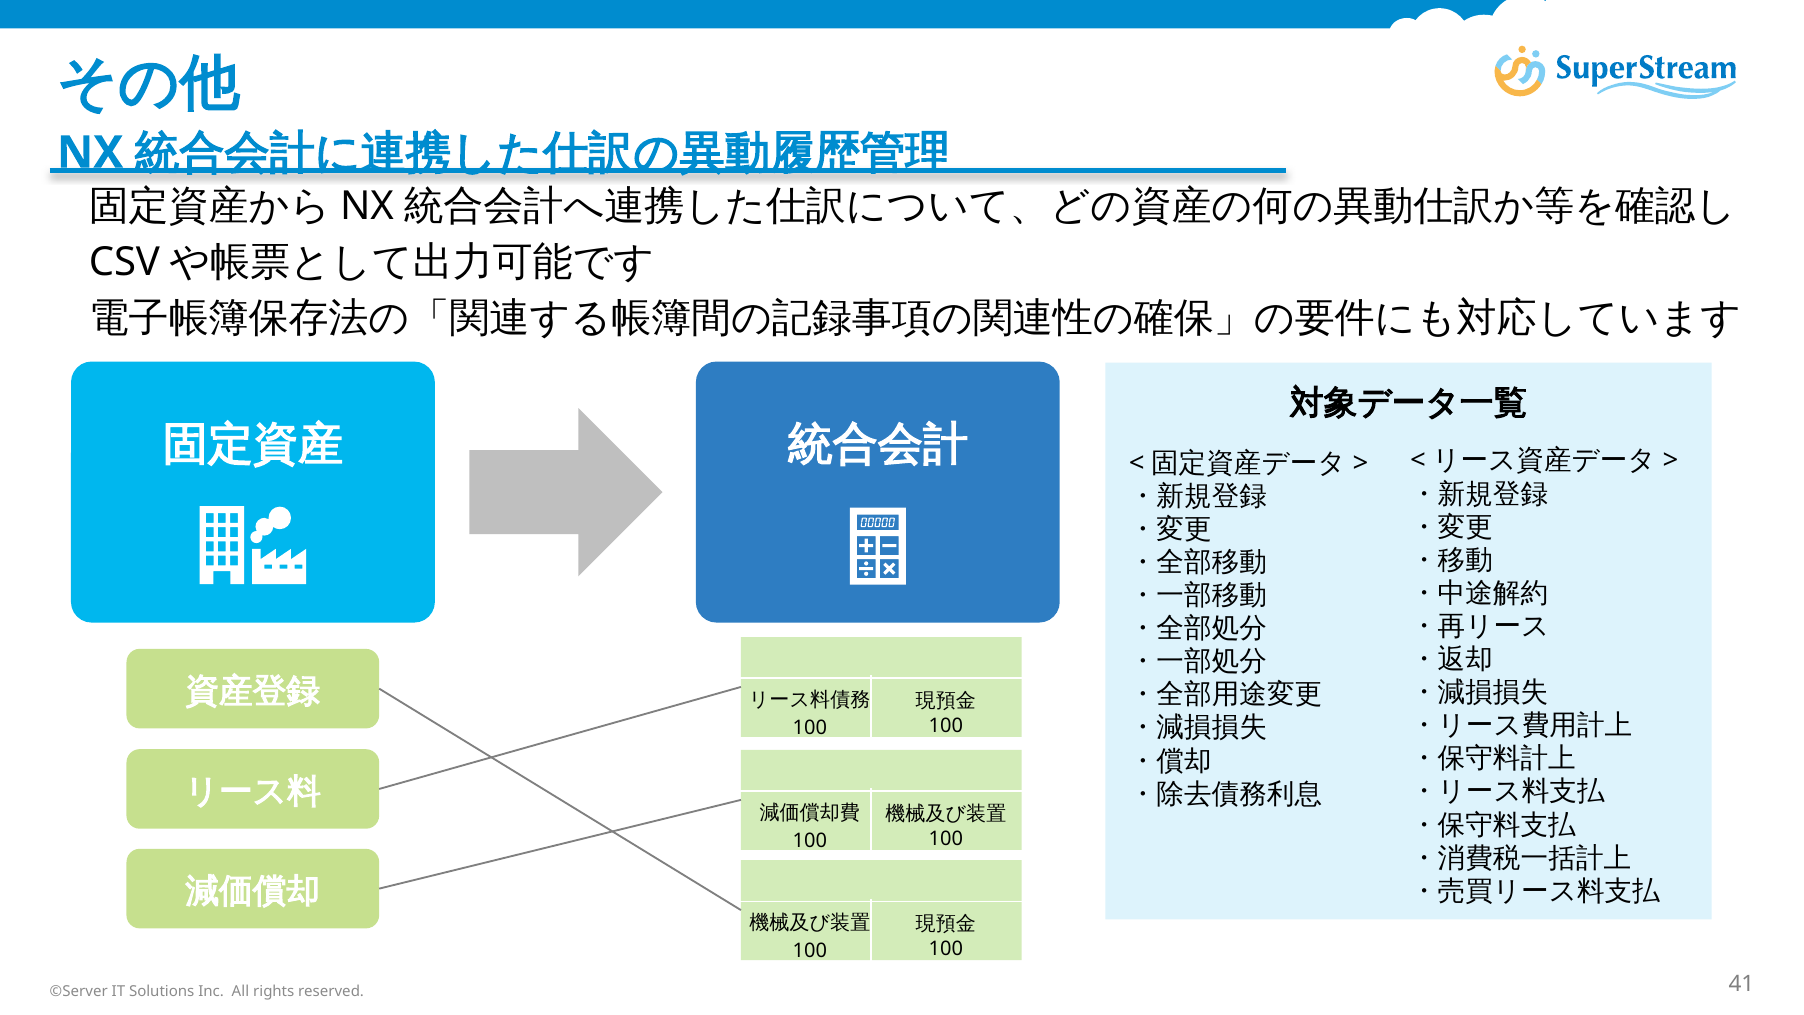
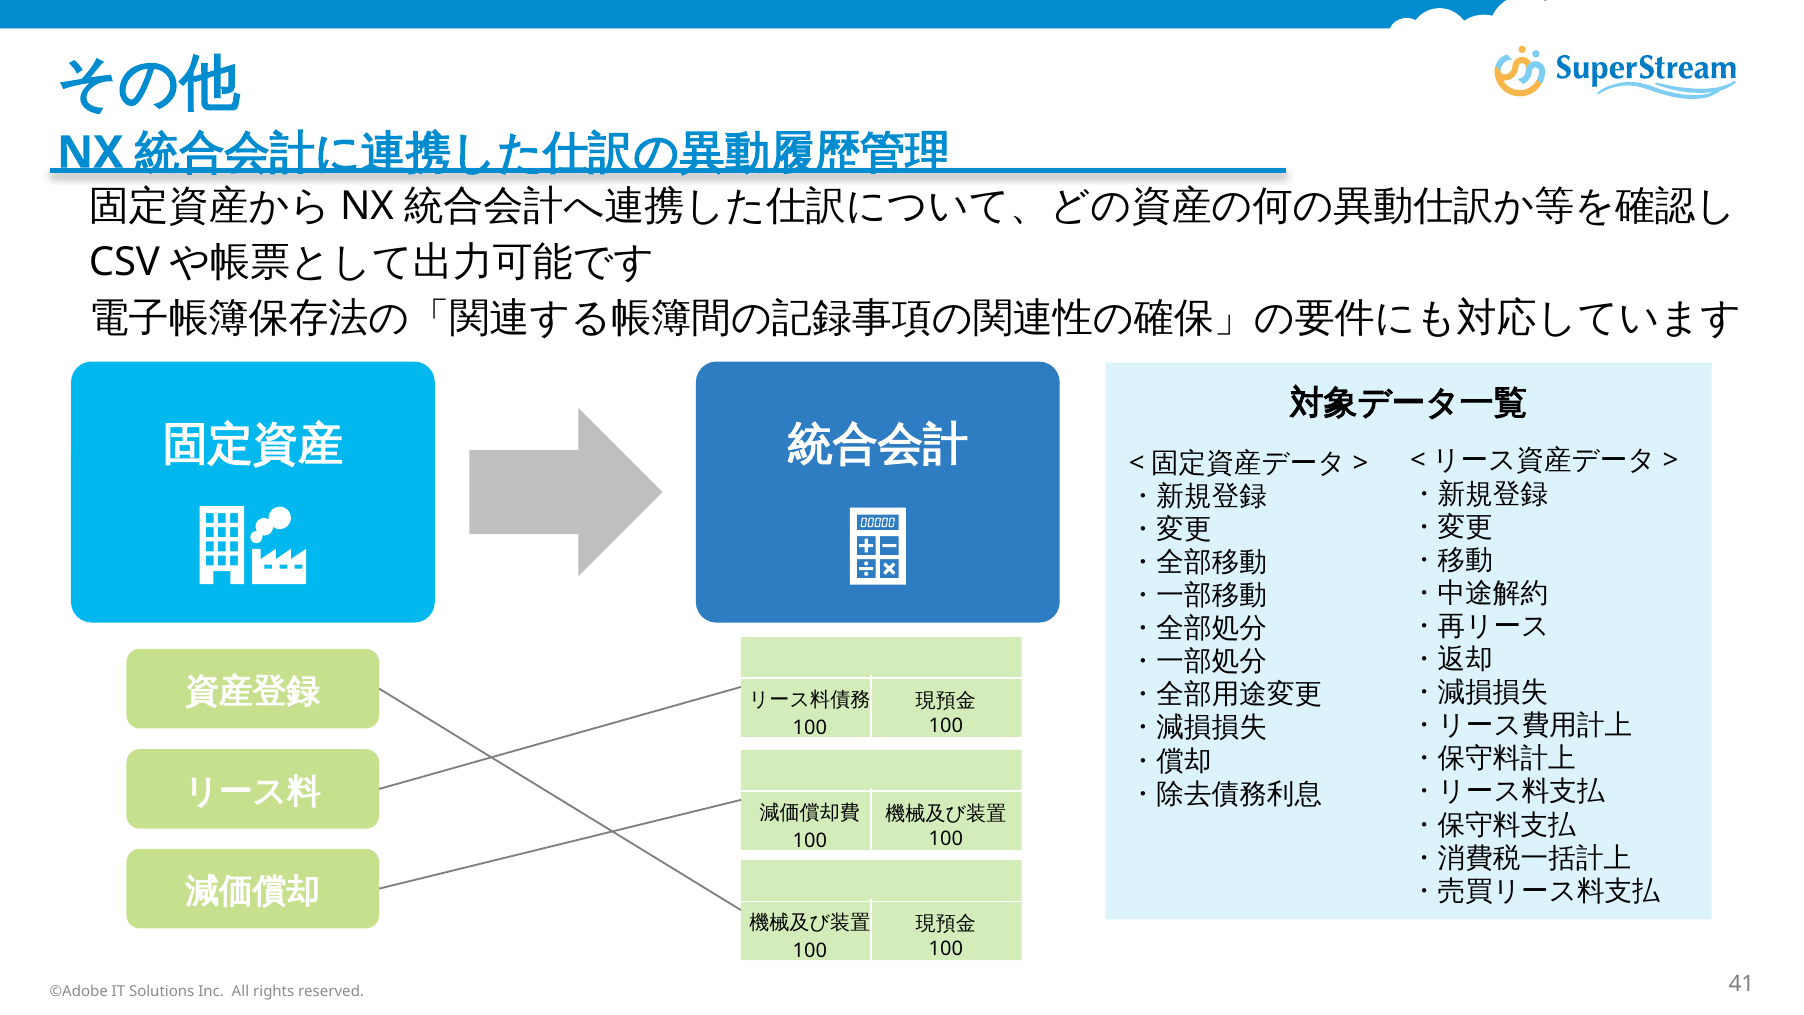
©Server: ©Server -> ©Adobe (79, 992)
